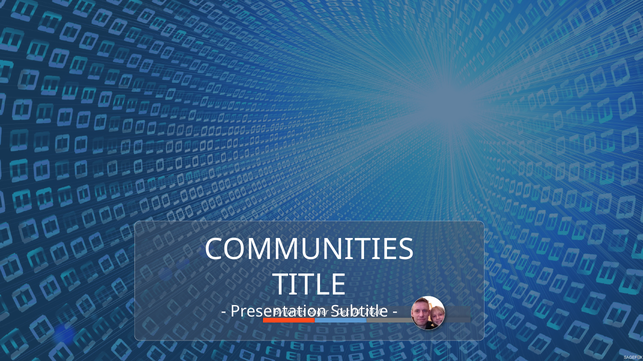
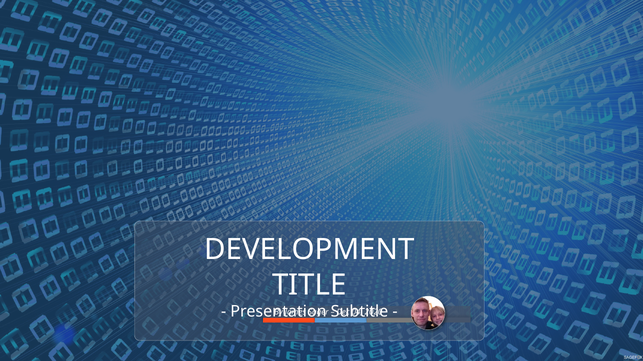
COMMUNITIES: COMMUNITIES -> DEVELOPMENT (309, 250)
